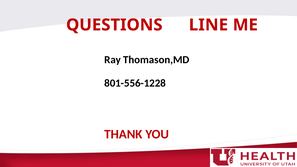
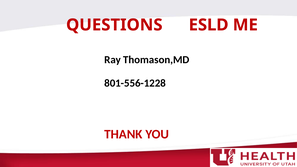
LINE: LINE -> ESLD (209, 25)
